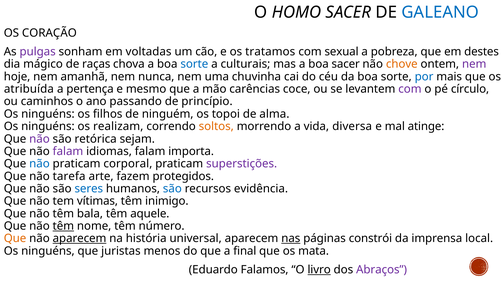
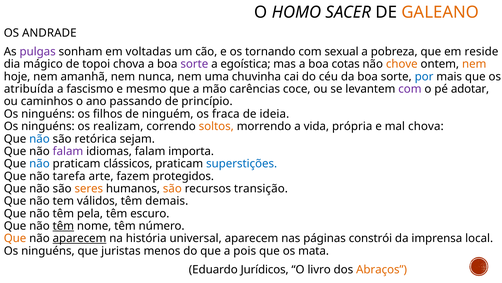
GALEANO colour: blue -> orange (440, 12)
CORAÇÃO: CORAÇÃO -> ANDRADE (49, 33)
tratamos: tratamos -> tornando (270, 52)
destes: destes -> reside (481, 52)
raças: raças -> topoi (96, 64)
sorte colour: blue -> purple (194, 64)
culturais: culturais -> egoística (245, 64)
boa sacer: sacer -> cotas (346, 64)
nem colour: purple -> orange (474, 64)
pertença: pertença -> fascismo (90, 89)
círculo: círculo -> adotar (470, 89)
topoi: topoi -> fraca (226, 114)
alma: alma -> ideia (274, 114)
diversa: diversa -> própria (352, 126)
mal atinge: atinge -> chova (426, 126)
não colour: purple -> blue (39, 139)
corporal: corporal -> clássicos (128, 163)
superstições colour: purple -> blue (242, 163)
seres colour: blue -> orange (89, 188)
são colour: blue -> orange (172, 188)
evidência: evidência -> transição (261, 188)
vítimas: vítimas -> válidos (97, 201)
inimigo: inimigo -> demais (167, 201)
bala: bala -> pela (90, 213)
aquele: aquele -> escuro (150, 213)
nas underline: present -> none (291, 238)
final: final -> pois (245, 250)
Falamos: Falamos -> Jurídicos (265, 269)
livro underline: present -> none (319, 269)
Abraços colour: purple -> orange (382, 269)
